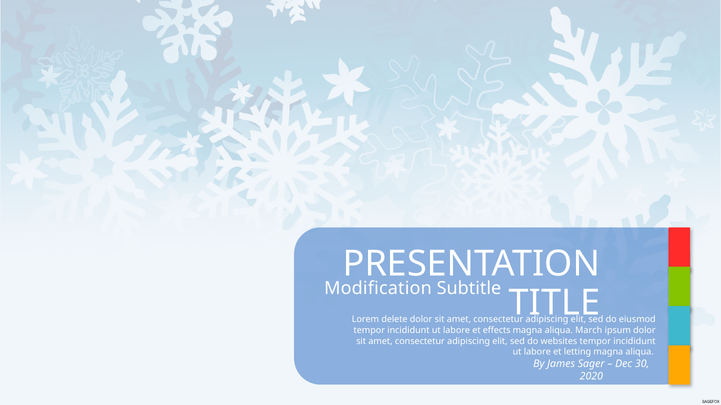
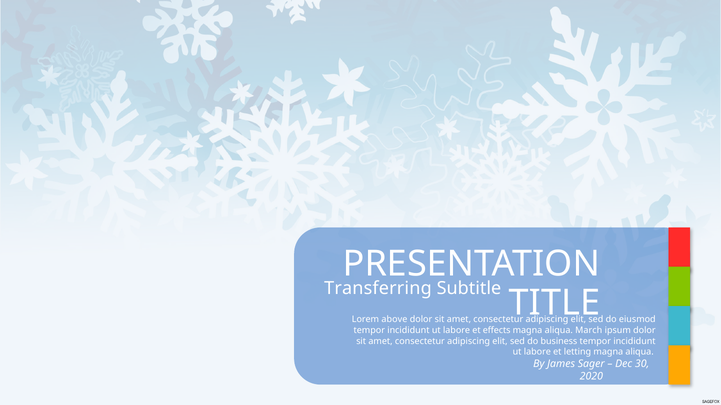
Modification: Modification -> Transferring (378, 289)
delete: delete -> above (394, 320)
websites: websites -> business (559, 342)
